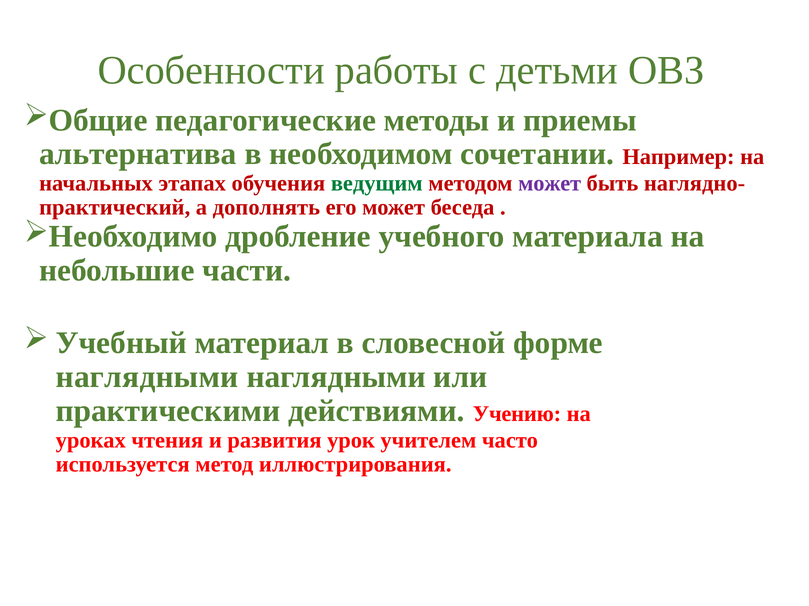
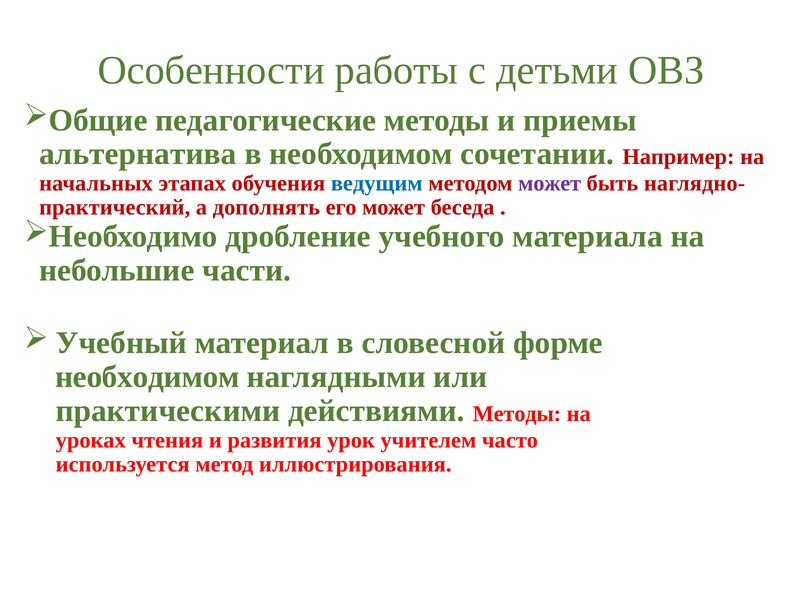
ведущим colour: green -> blue (377, 183)
наглядными: наглядными -> необходимом (147, 377)
действиями Учению: Учению -> Методы (517, 414)
